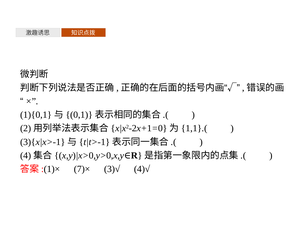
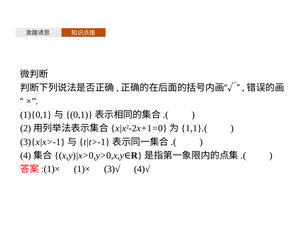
7)×: 7)× -> 1)× (82, 169)
